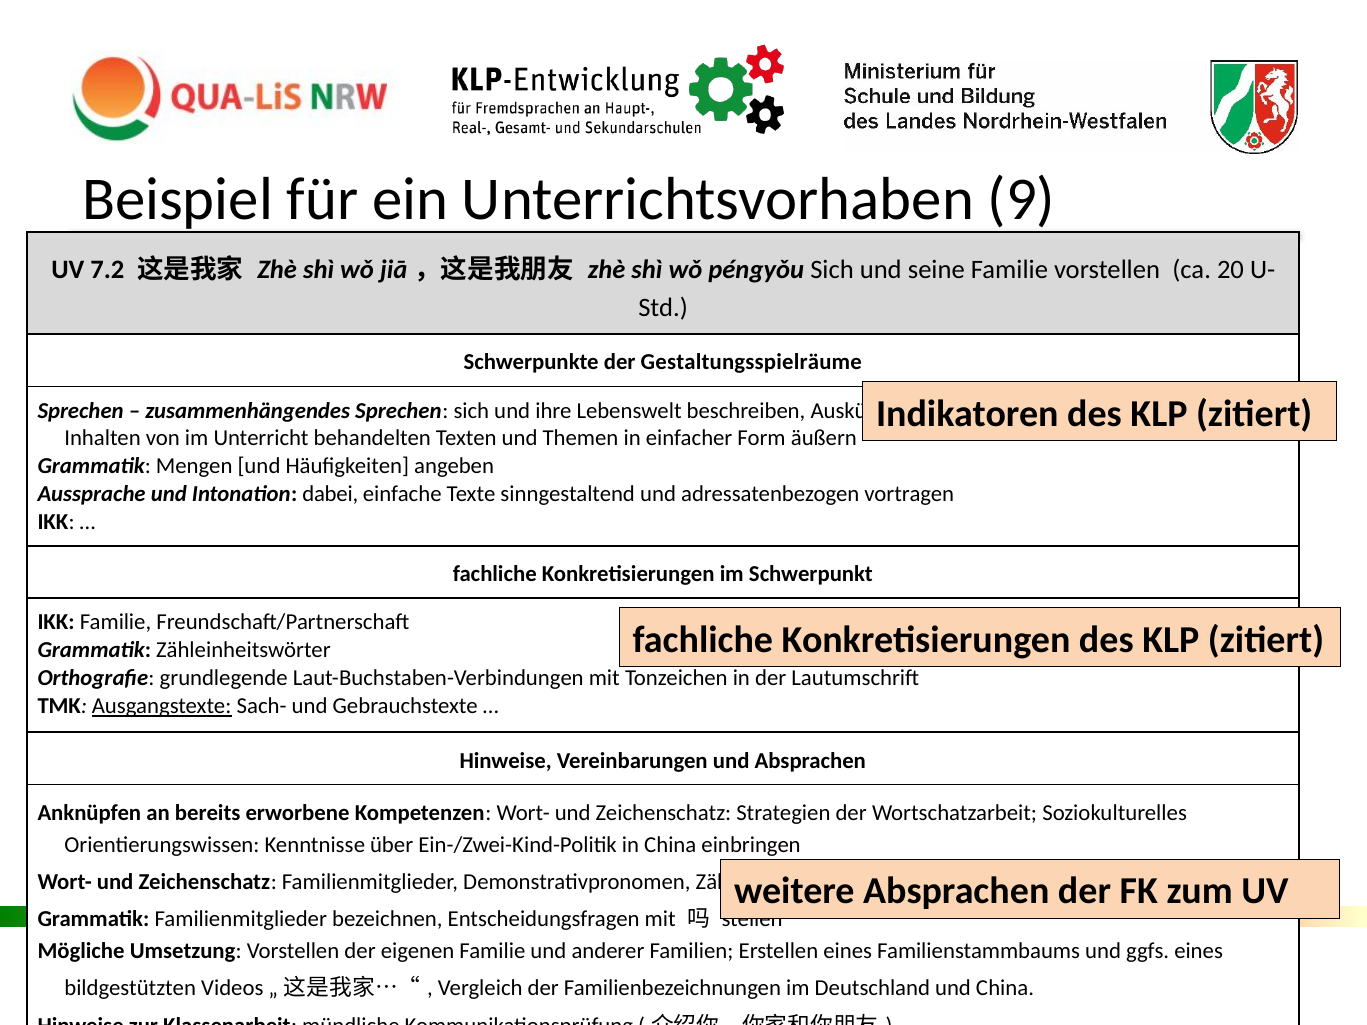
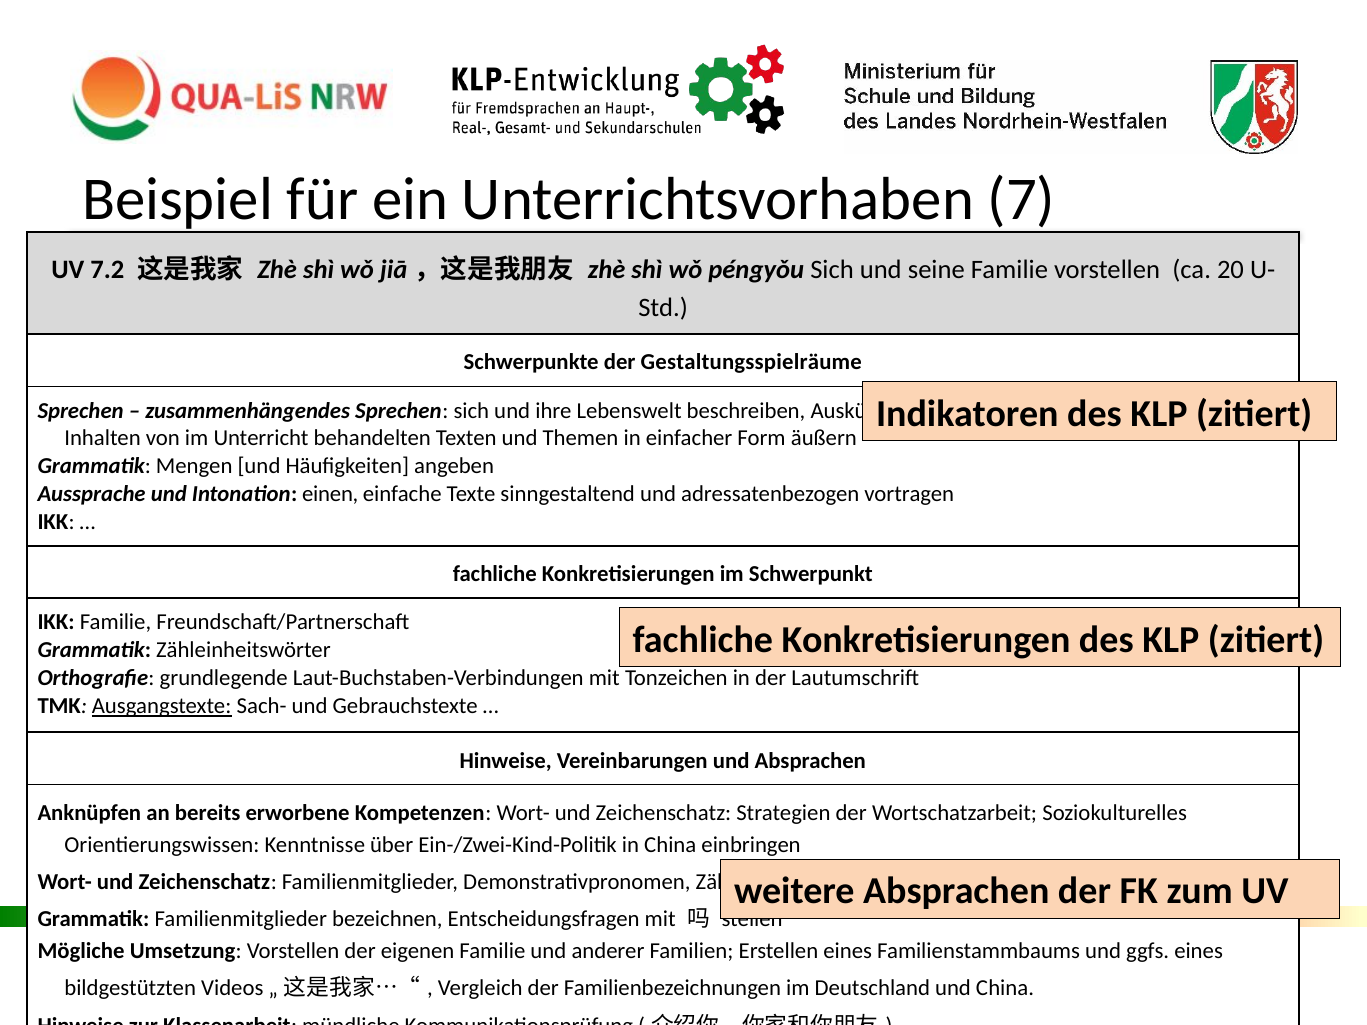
9: 9 -> 7 (1022, 199)
dabei: dabei -> einen (330, 494)
